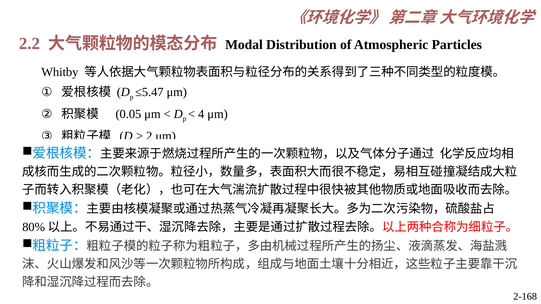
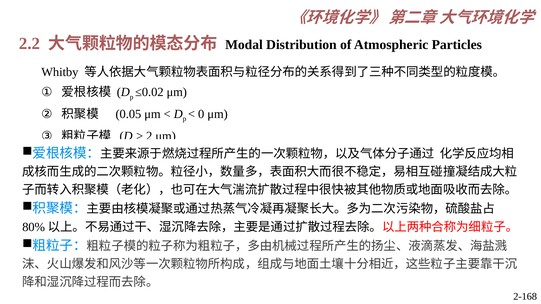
≤5.47: ≤5.47 -> ≤0.02 (149, 92)
4: 4 -> 0 (201, 114)
